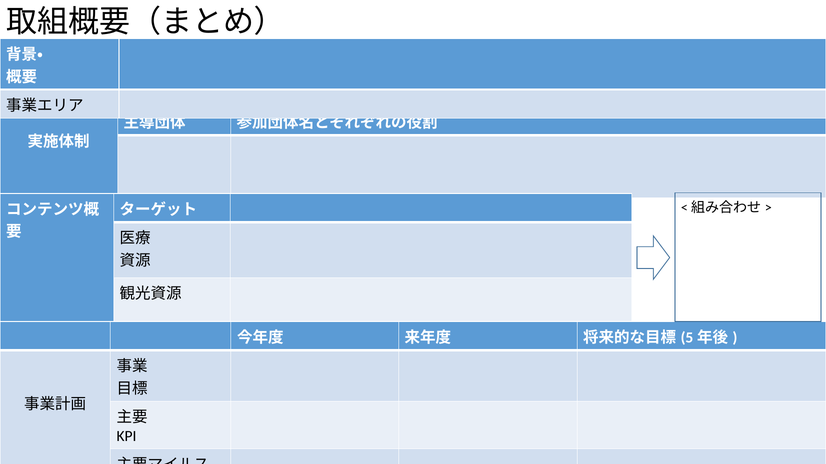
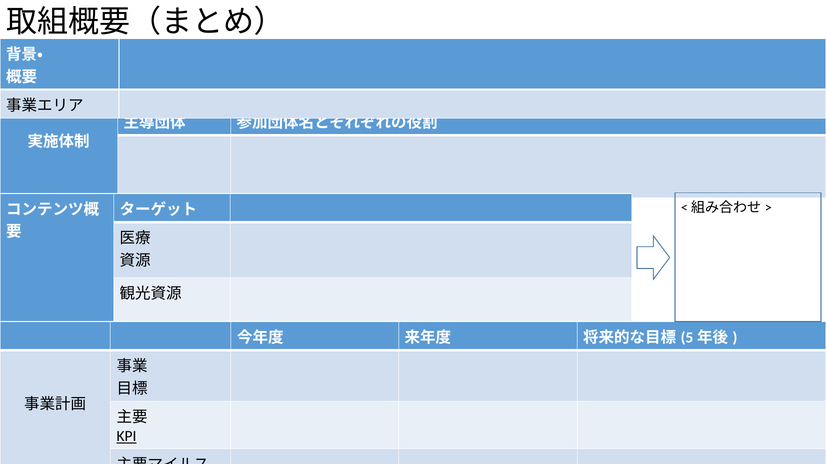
KPI underline: none -> present (127, 437)
